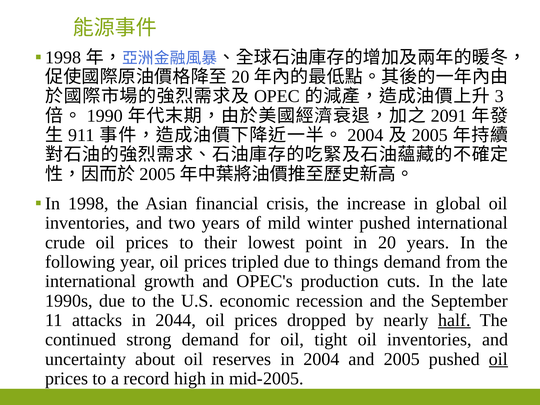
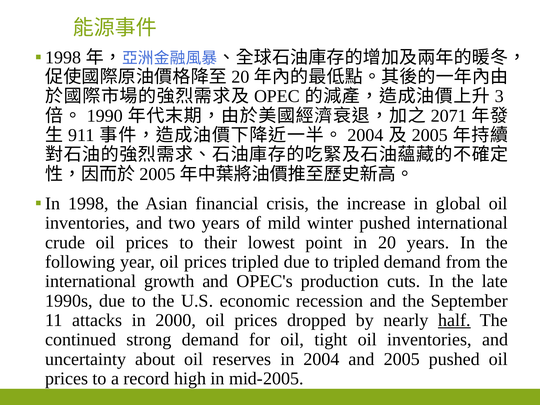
2091: 2091 -> 2071 (449, 116)
to things: things -> tripled (356, 262)
2044: 2044 -> 2000 (176, 320)
oil underline: present -> none (498, 359)
